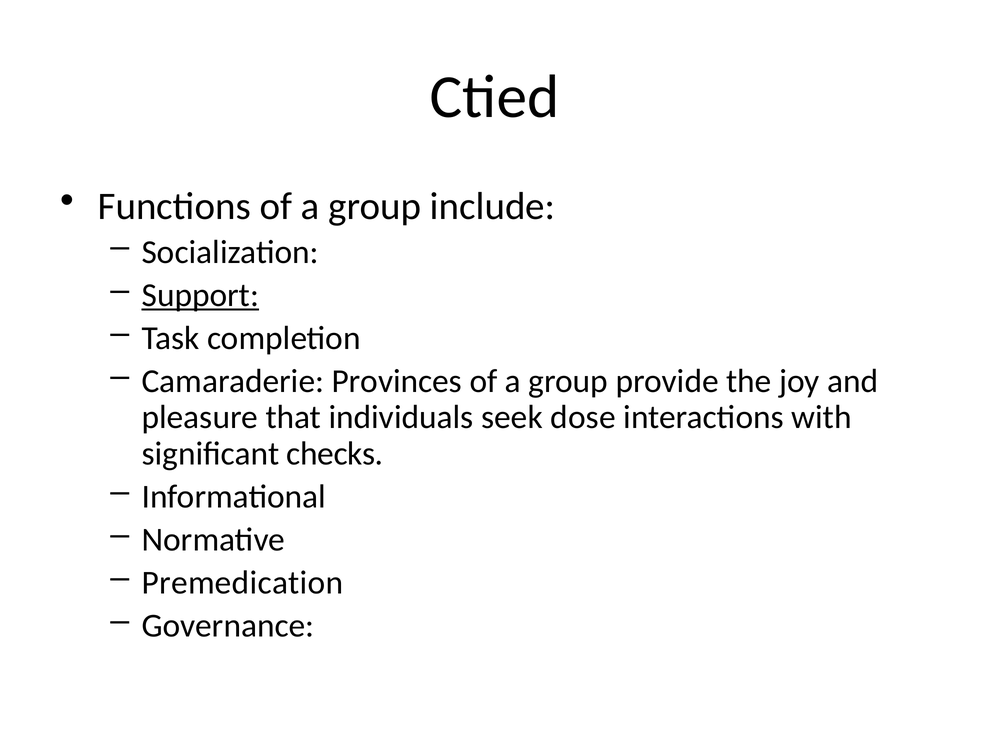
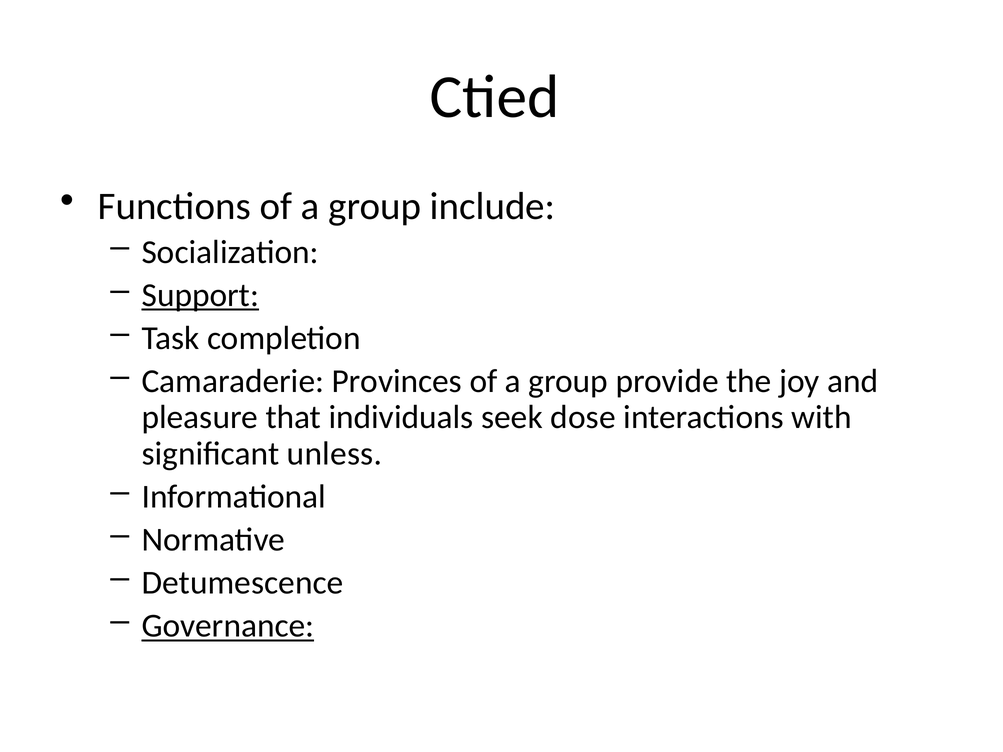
checks: checks -> unless (335, 454)
Premedication: Premedication -> Detumescence (243, 583)
Governance underline: none -> present (228, 626)
